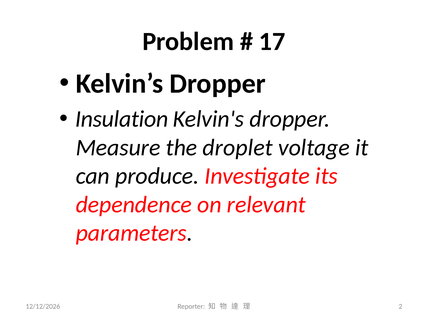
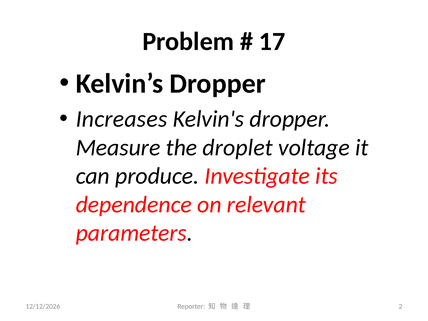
Insulation: Insulation -> Increases (121, 119)
